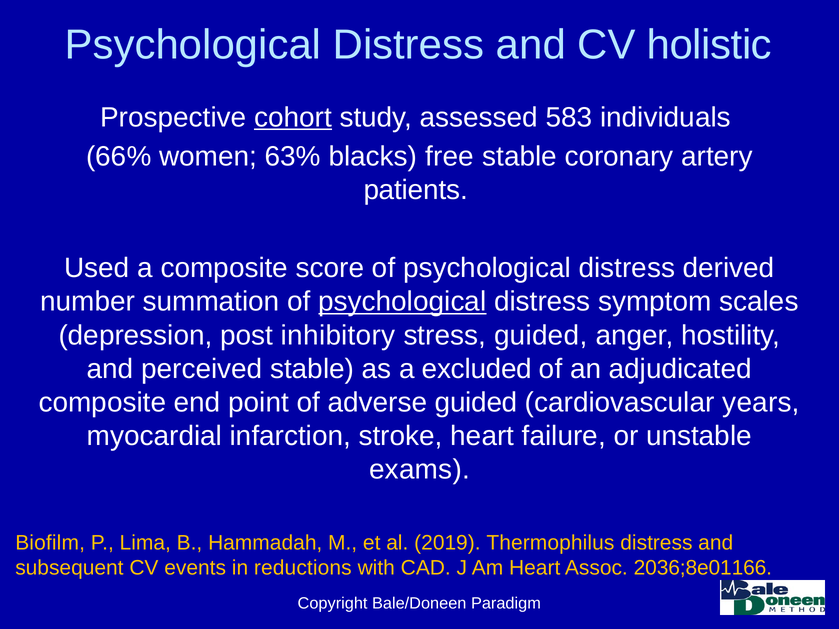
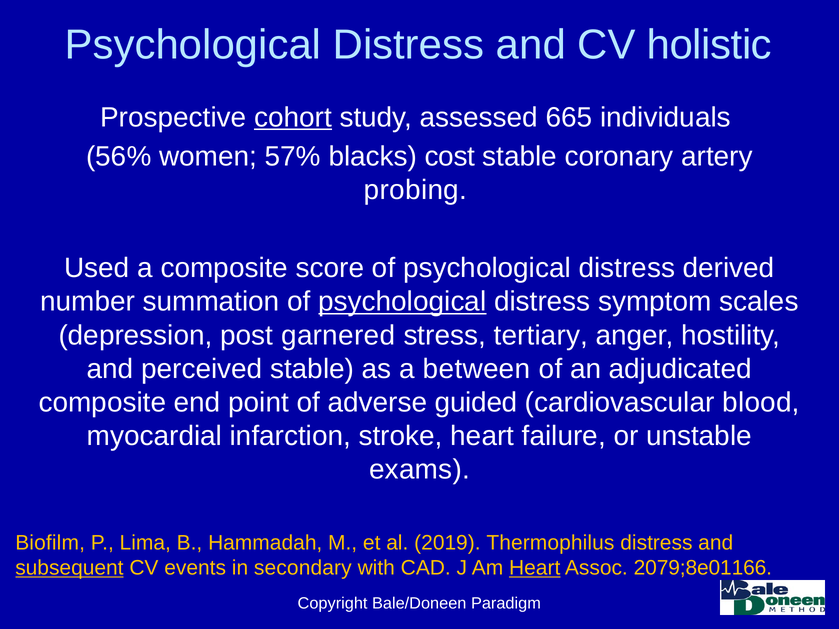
583: 583 -> 665 (569, 117)
66%: 66% -> 56% (119, 156)
63%: 63% -> 57% (293, 156)
free: free -> cost (450, 156)
patients: patients -> probing (415, 190)
inhibitory: inhibitory -> garnered (338, 335)
stress guided: guided -> tertiary (541, 335)
excluded: excluded -> between (477, 369)
years: years -> blood (761, 403)
subsequent underline: none -> present (69, 568)
reductions: reductions -> secondary (303, 568)
Heart underline: none -> present (535, 568)
2036;8e01166: 2036;8e01166 -> 2079;8e01166 (703, 568)
